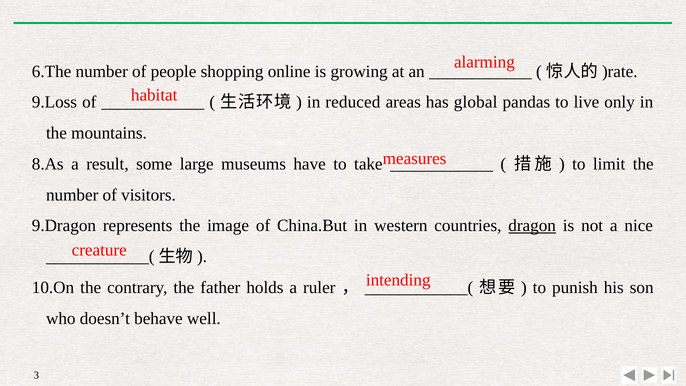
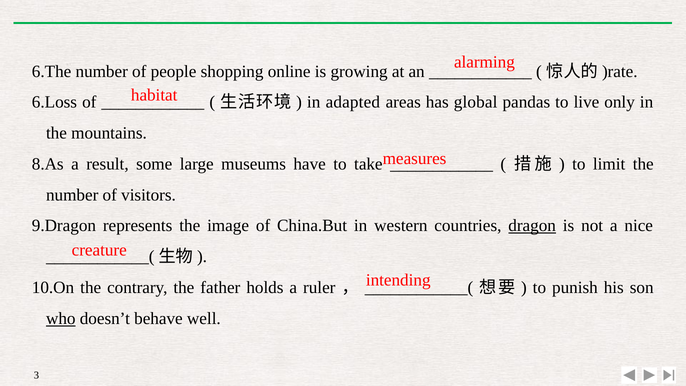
9.Loss: 9.Loss -> 6.Loss (54, 102)
reduced: reduced -> adapted (353, 102)
who underline: none -> present (61, 318)
